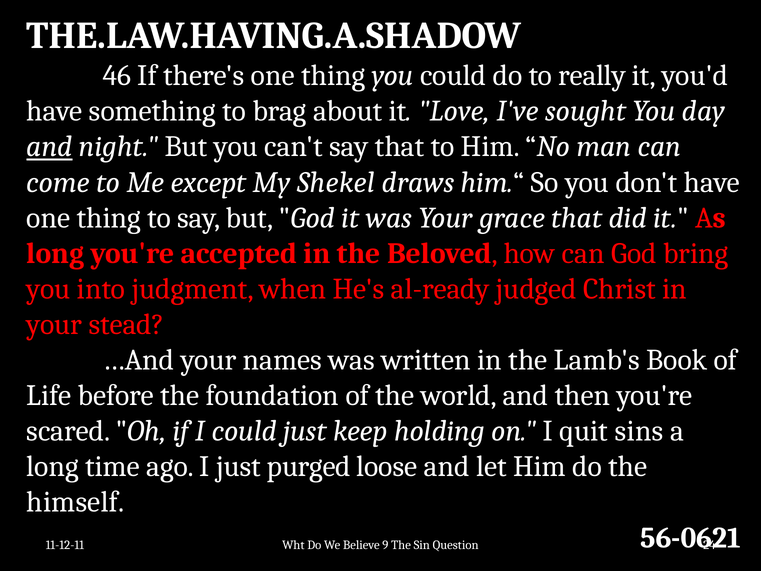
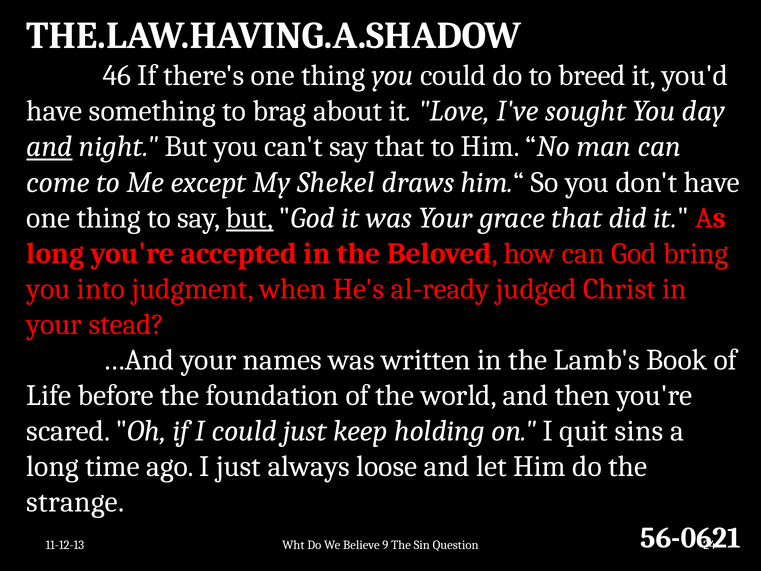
really: really -> breed (592, 76)
but underline: none -> present (249, 218)
purged: purged -> always (309, 466)
himself: himself -> strange (75, 502)
11-12-11: 11-12-11 -> 11-12-13 (65, 545)
